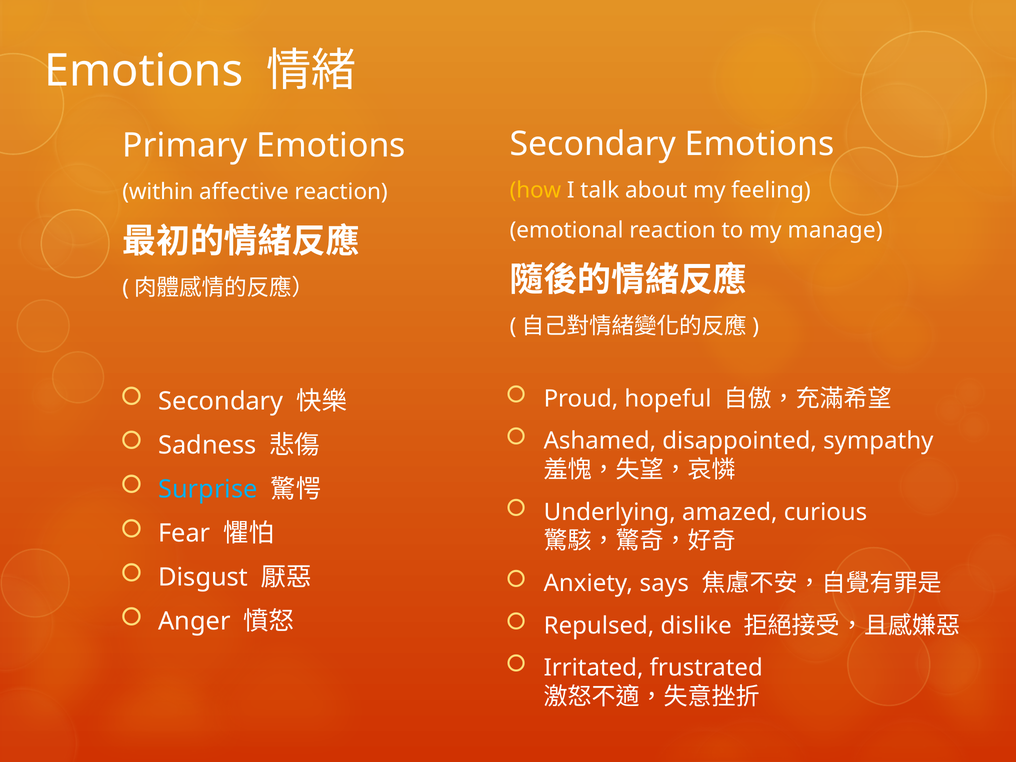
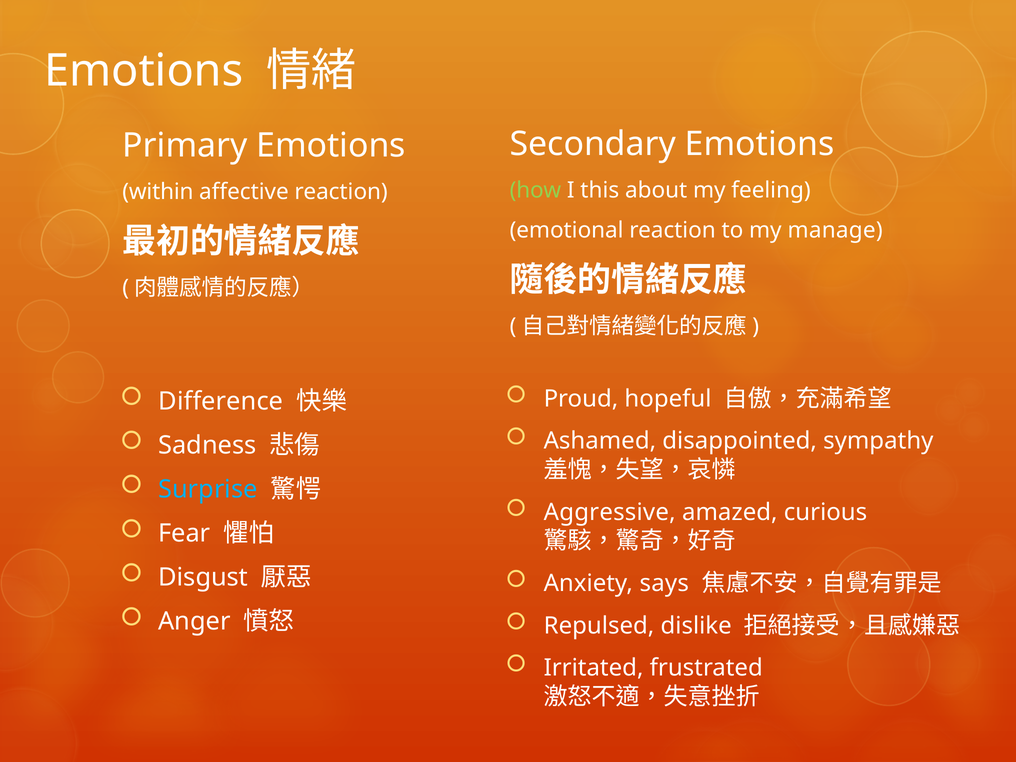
how colour: yellow -> light green (535, 190)
talk: talk -> this (600, 190)
Secondary: Secondary -> Difference (221, 401)
Underlying: Underlying -> Aggressive (610, 512)
